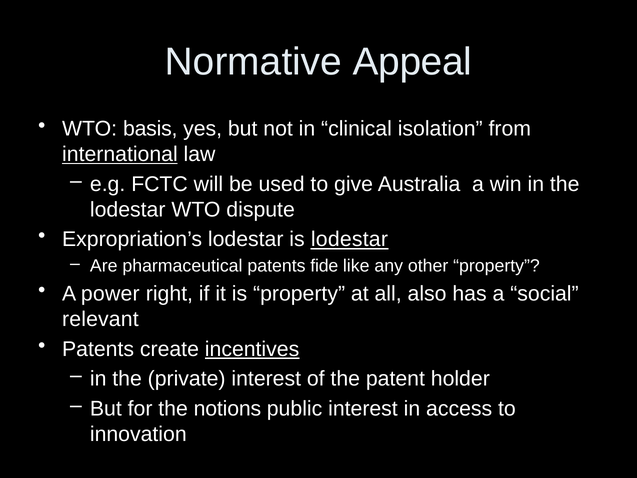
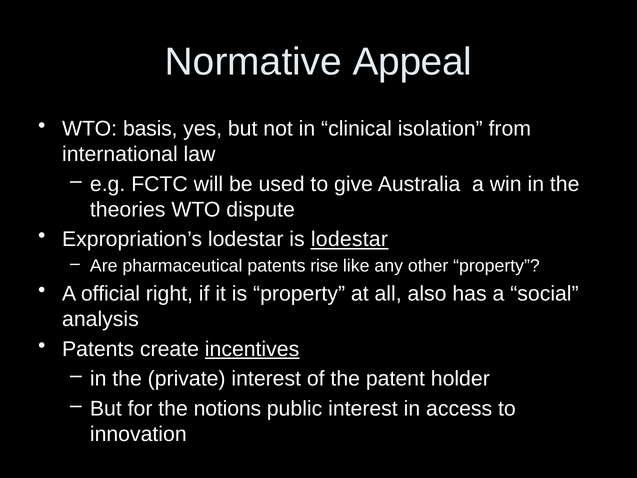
international underline: present -> none (120, 154)
lodestar: lodestar -> theories (128, 210)
fide: fide -> rise (324, 266)
power: power -> official (110, 294)
relevant: relevant -> analysis (100, 319)
